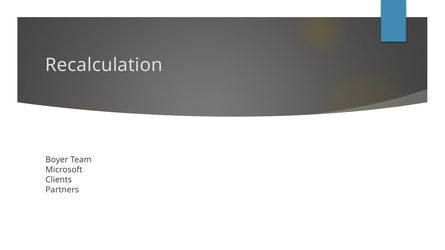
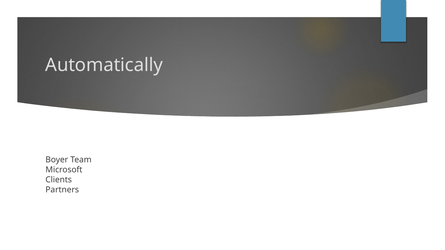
Recalculation: Recalculation -> Automatically (104, 65)
